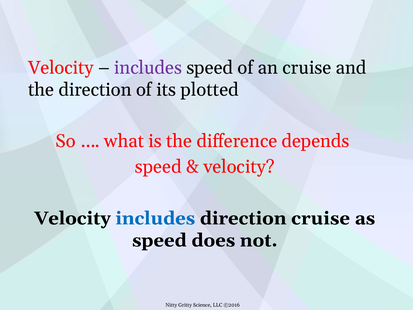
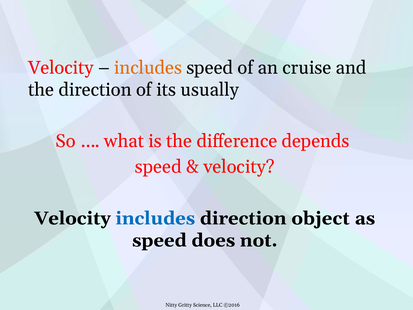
includes colour: purple -> orange (148, 68)
plotted: plotted -> usually (210, 90)
direction cruise: cruise -> object (321, 218)
